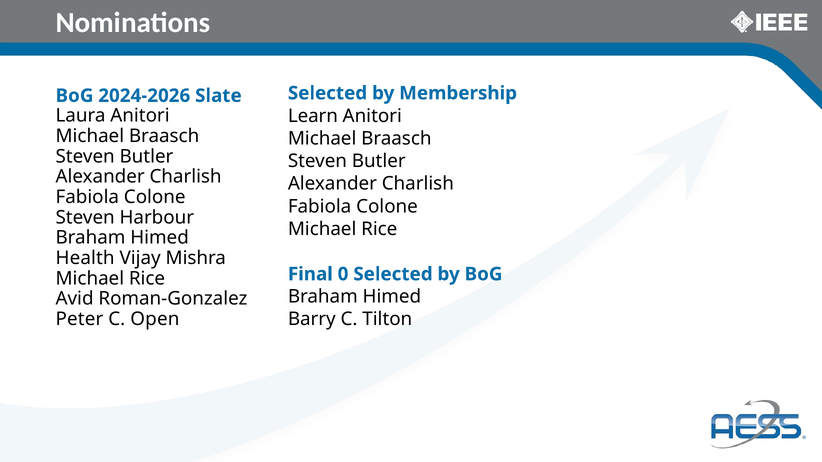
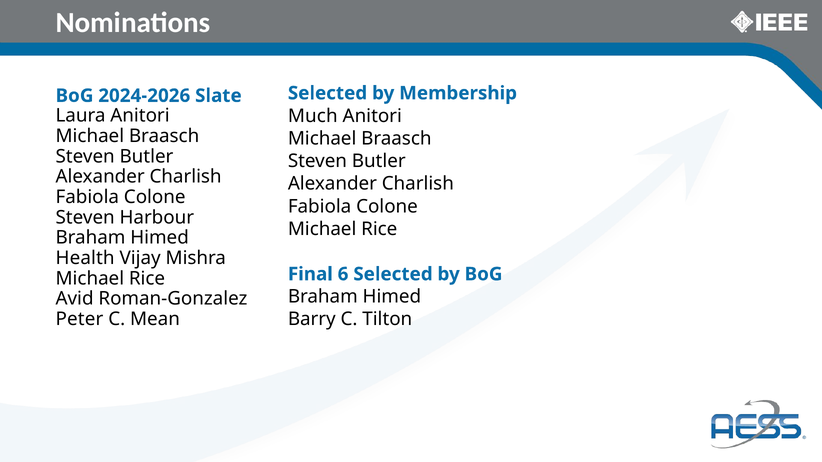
Learn: Learn -> Much (313, 116)
0: 0 -> 6 (343, 274)
Open: Open -> Mean (155, 319)
